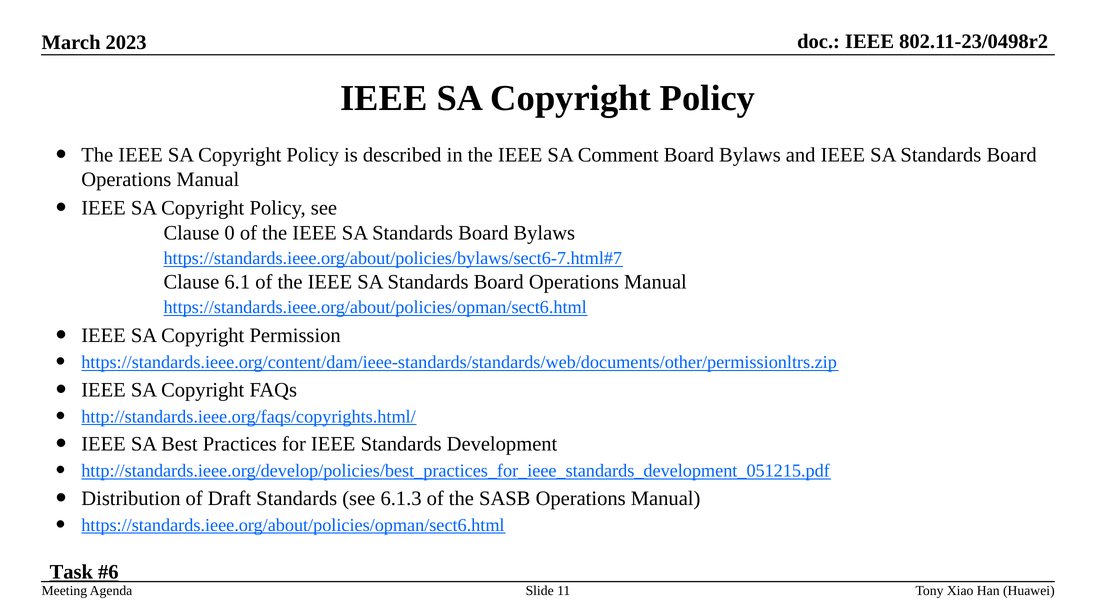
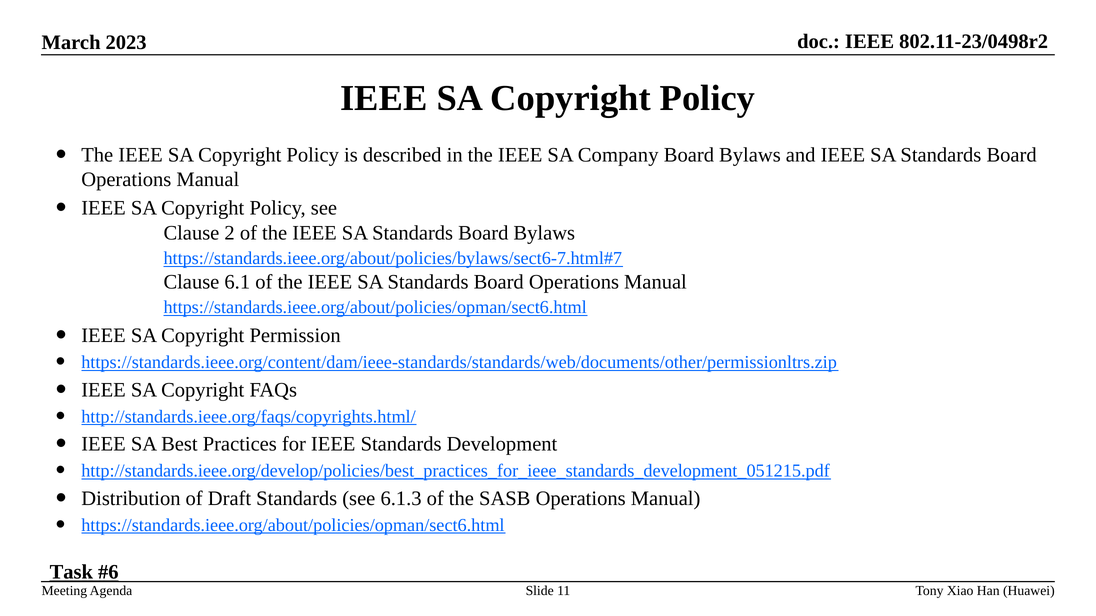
Comment: Comment -> Company (618, 155)
0: 0 -> 2 (230, 233)
